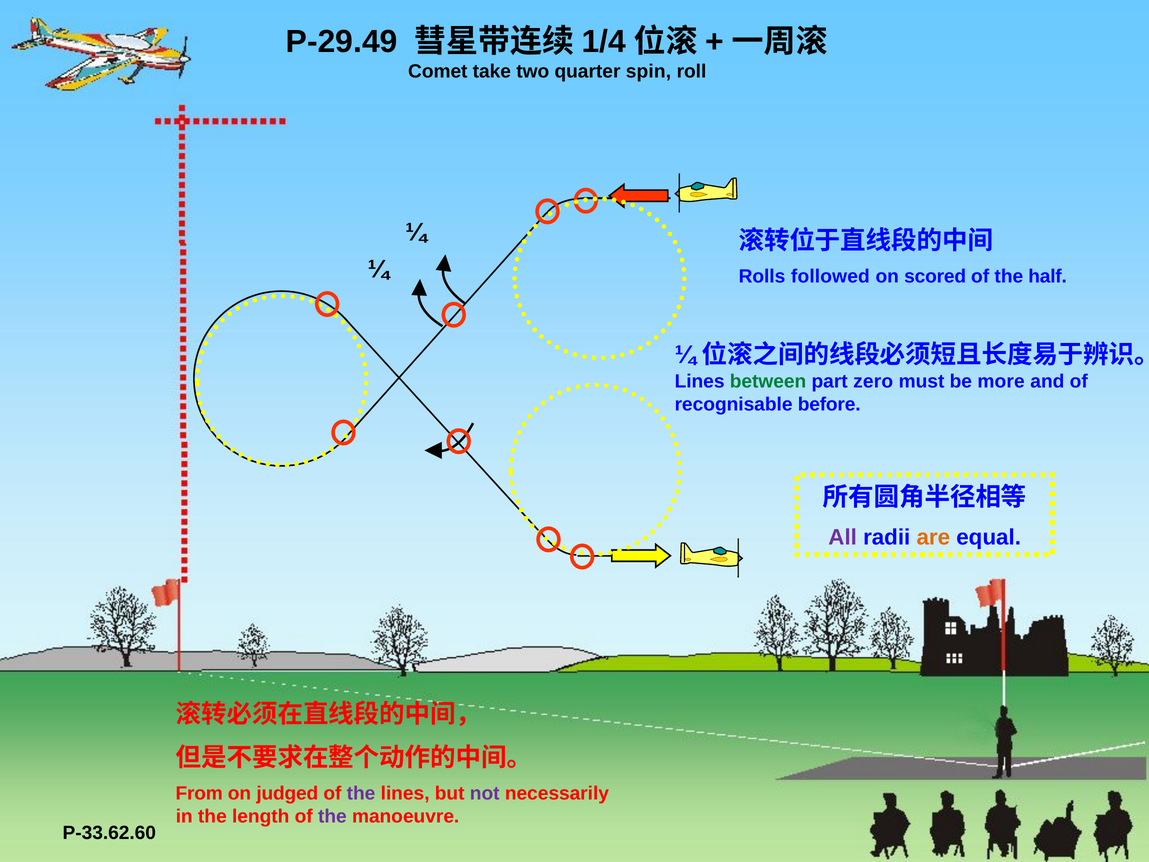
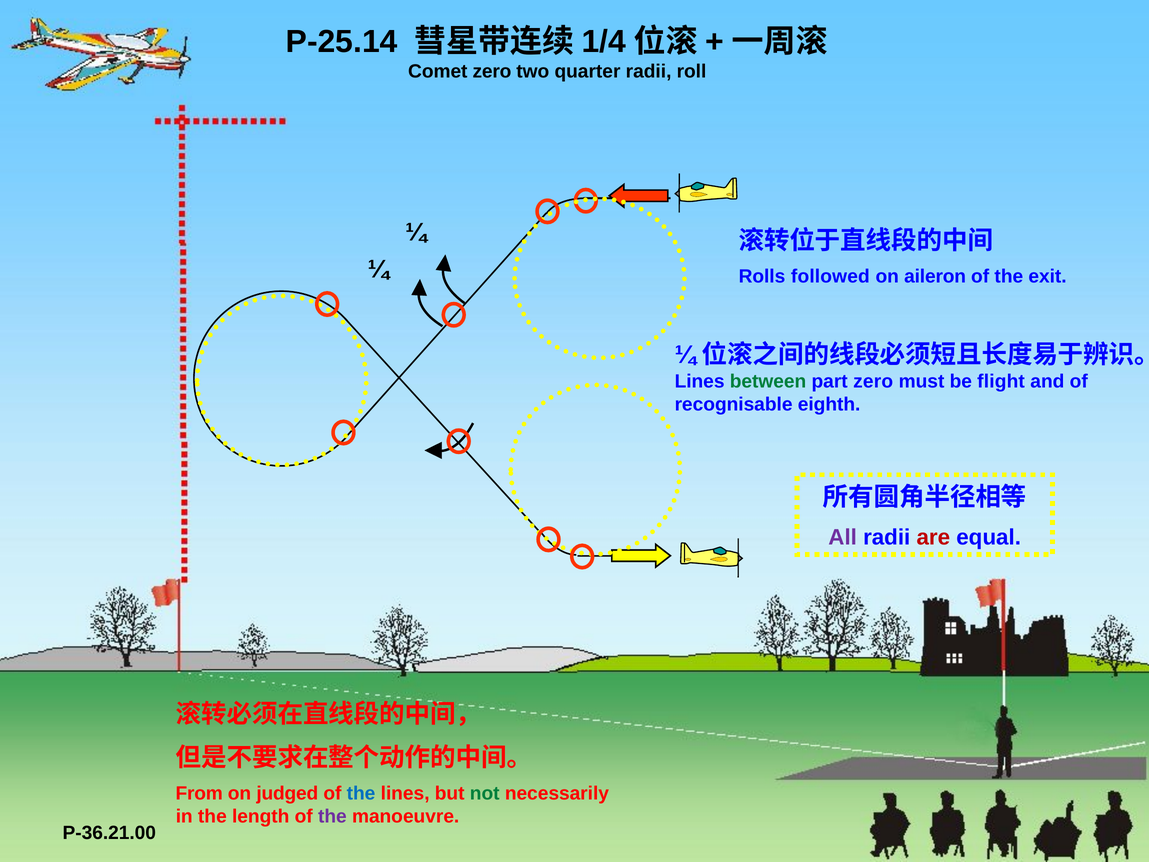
P-29.49: P-29.49 -> P-25.14 (342, 42)
Comet take: take -> zero (492, 72)
quarter spin: spin -> radii (649, 72)
scored: scored -> aileron (935, 276)
half: half -> exit (1048, 276)
more: more -> flight (1001, 381)
before: before -> eighth (829, 404)
are colour: orange -> red (933, 537)
the colour: purple -> blue (361, 793)
not colour: purple -> green (485, 793)
P-33.62.60: P-33.62.60 -> P-36.21.00 (109, 833)
